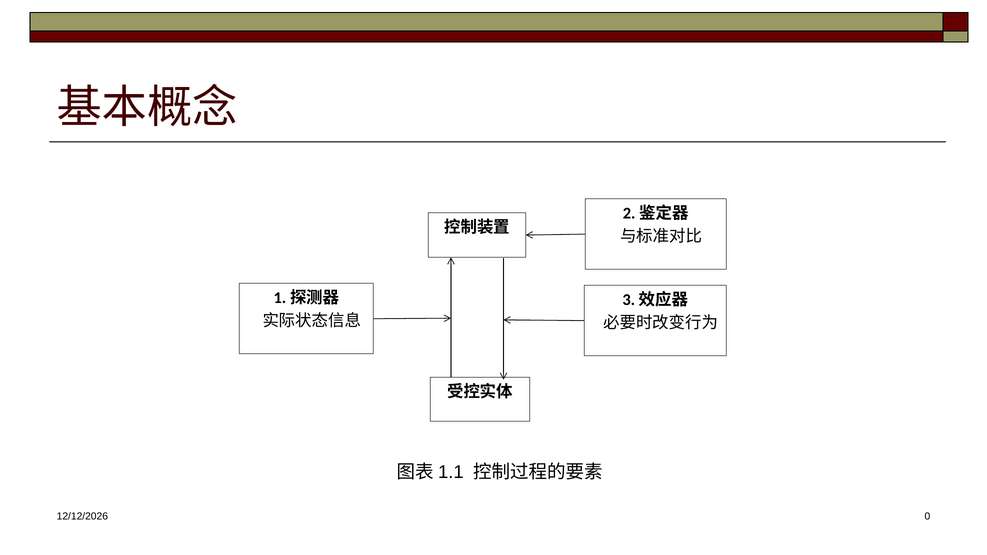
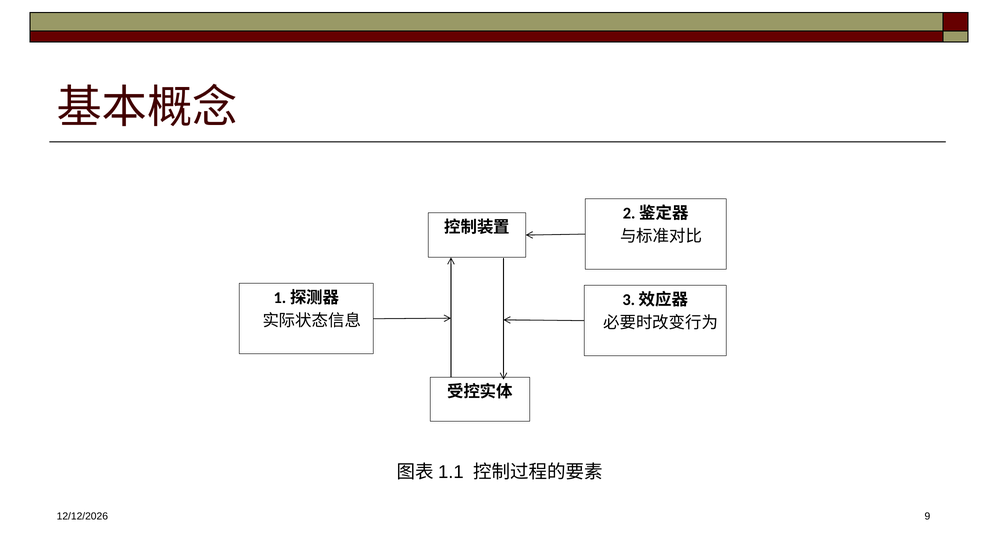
0: 0 -> 9 (927, 516)
